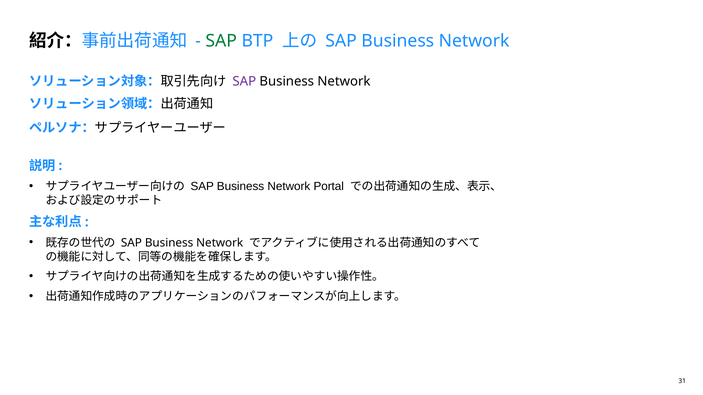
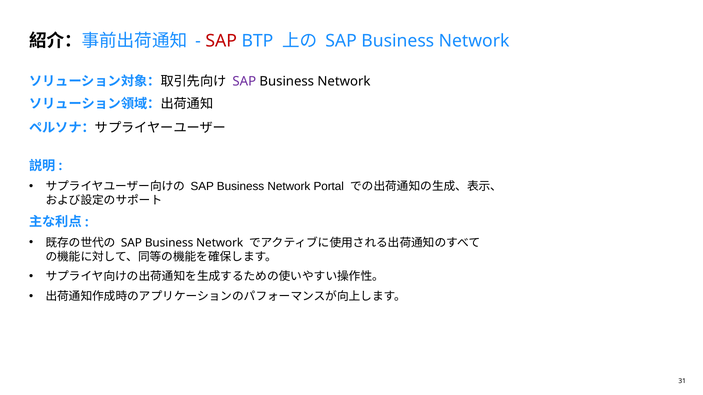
SAP colour: green -> red (221, 41)
